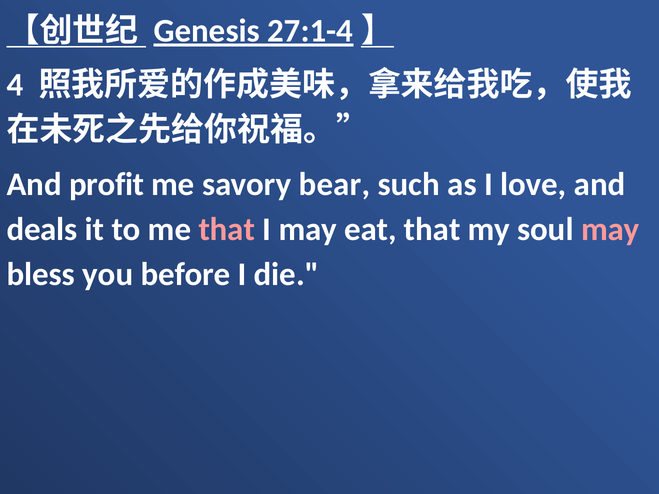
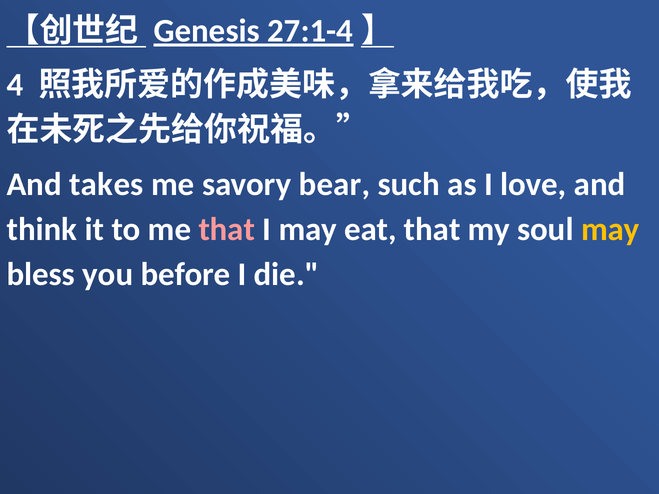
profit: profit -> takes (106, 184)
deals: deals -> think (42, 229)
may colour: pink -> yellow (610, 229)
